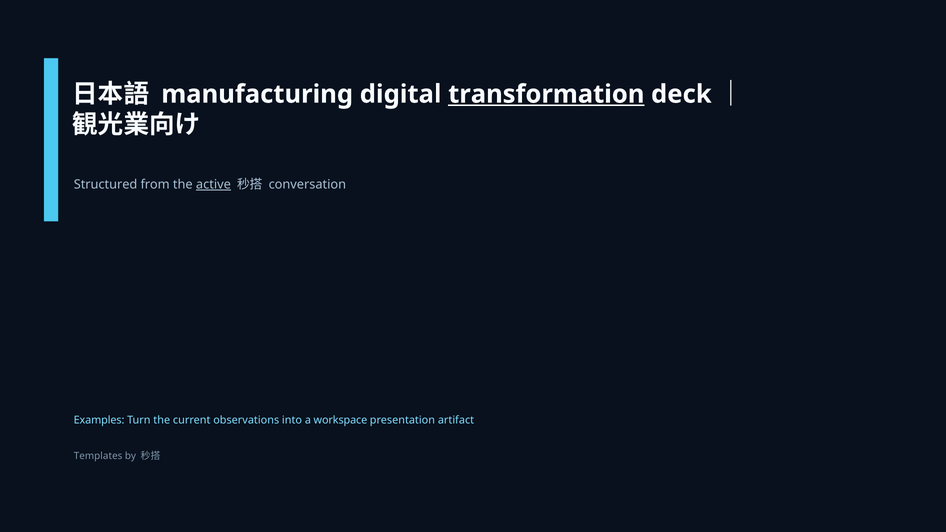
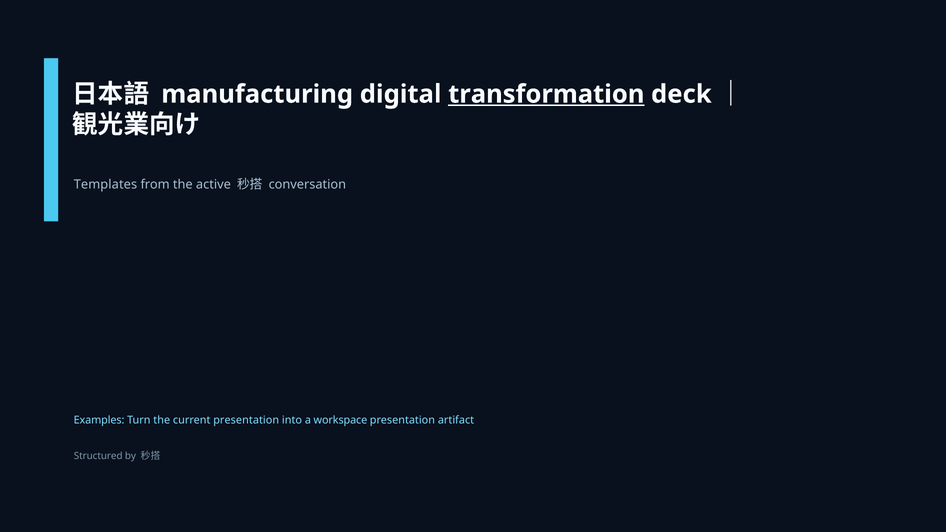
Structured: Structured -> Templates (105, 185)
active underline: present -> none (213, 185)
current observations: observations -> presentation (246, 420)
Templates: Templates -> Structured (98, 456)
